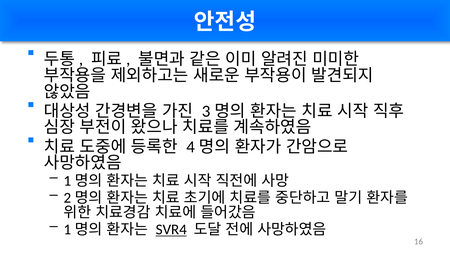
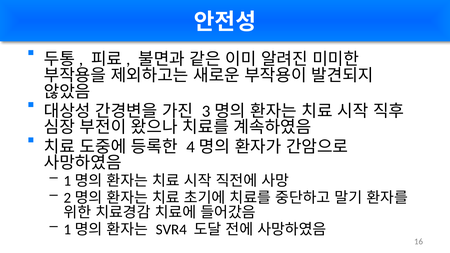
SVR4 underline: present -> none (171, 230)
